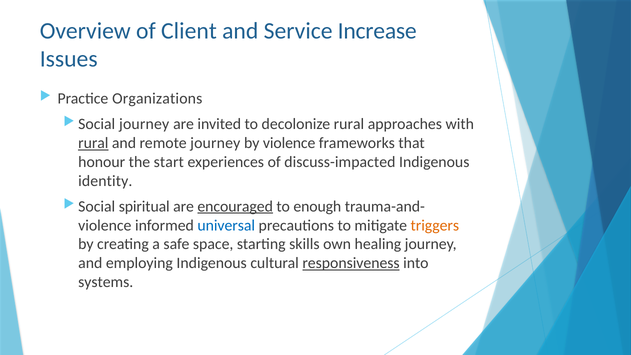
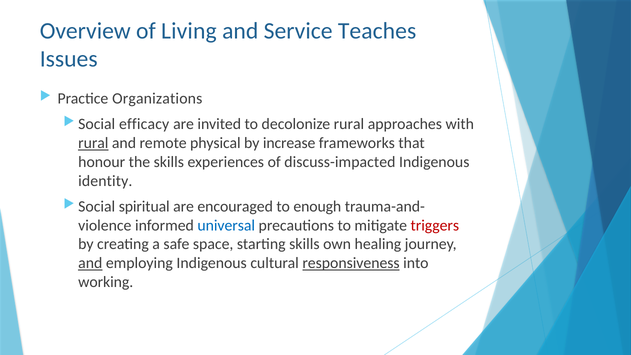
Client: Client -> Living (189, 31)
Increase: Increase -> Teaches (377, 31)
journey: journey -> efficacy (144, 124)
remote journey: journey -> physical (215, 143)
by violence: violence -> increase (289, 143)
the start: start -> skills (169, 162)
encouraged underline: present -> none (235, 206)
triggers colour: orange -> red (435, 225)
and underline: none -> present (90, 263)
systems: systems -> working (106, 282)
